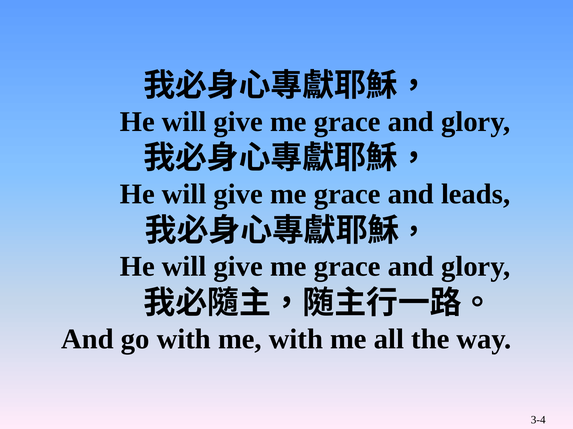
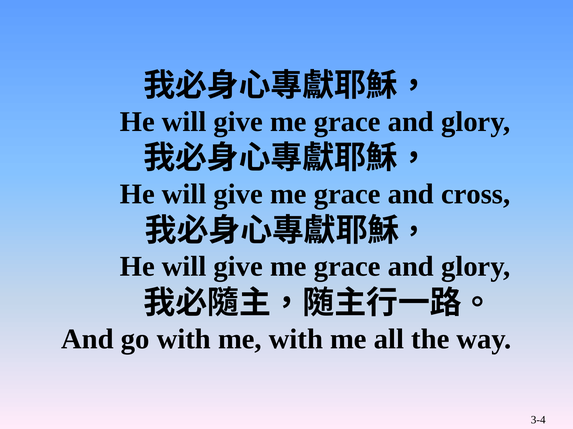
leads: leads -> cross (476, 194)
